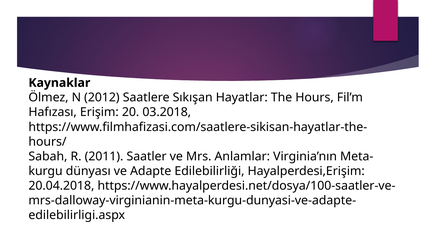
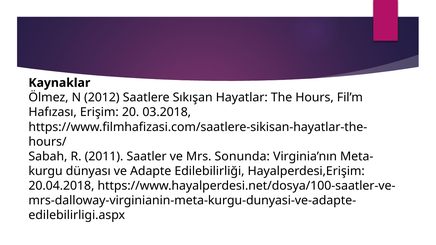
Anlamlar: Anlamlar -> Sonunda (242, 157)
